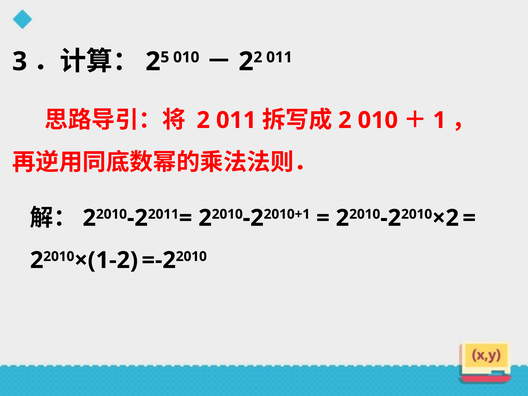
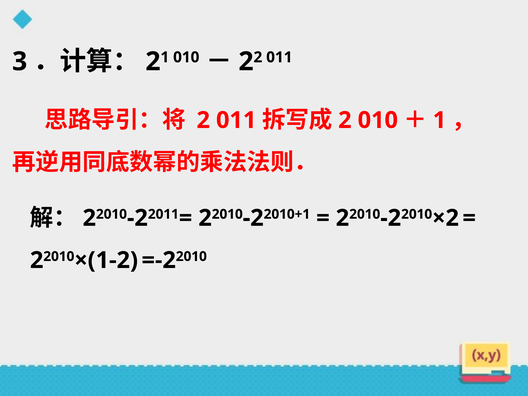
2 5: 5 -> 1 (165, 57)
